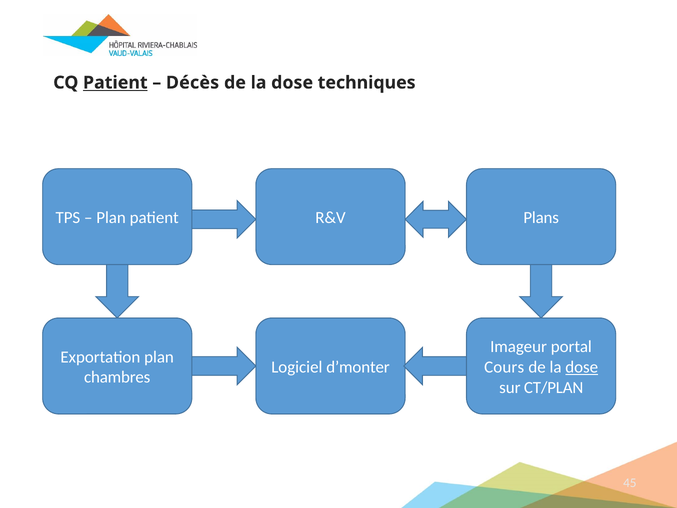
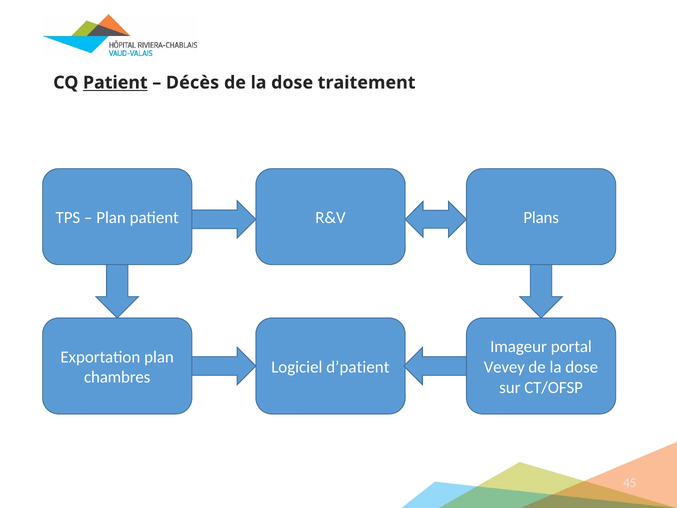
techniques: techniques -> traitement (367, 83)
d’monter: d’monter -> d’patient (358, 367)
Cours: Cours -> Vevey (504, 367)
dose underline: present -> none (582, 367)
CT/PLAN: CT/PLAN -> CT/OFSP (554, 387)
